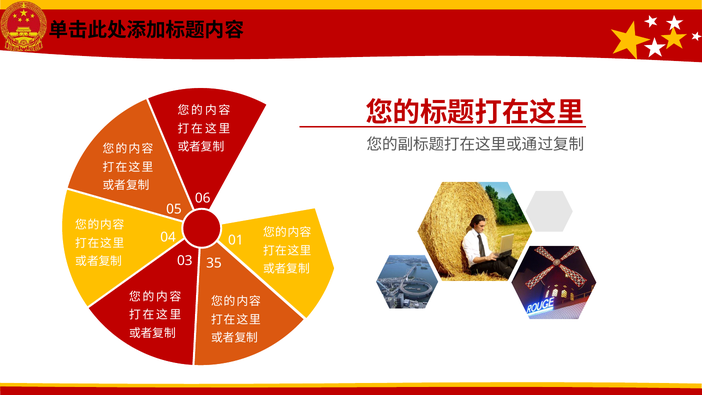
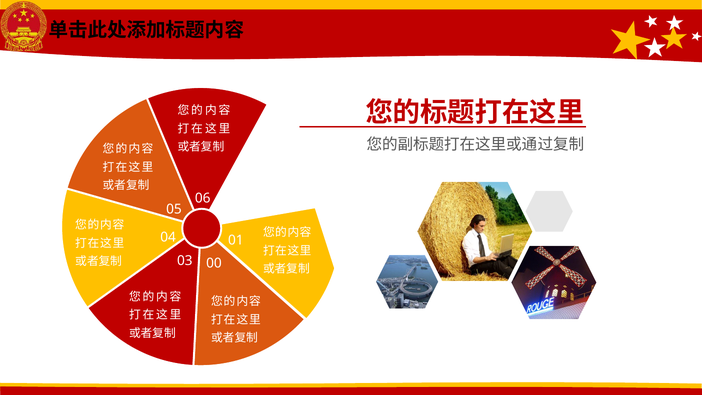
35: 35 -> 00 (214, 263)
